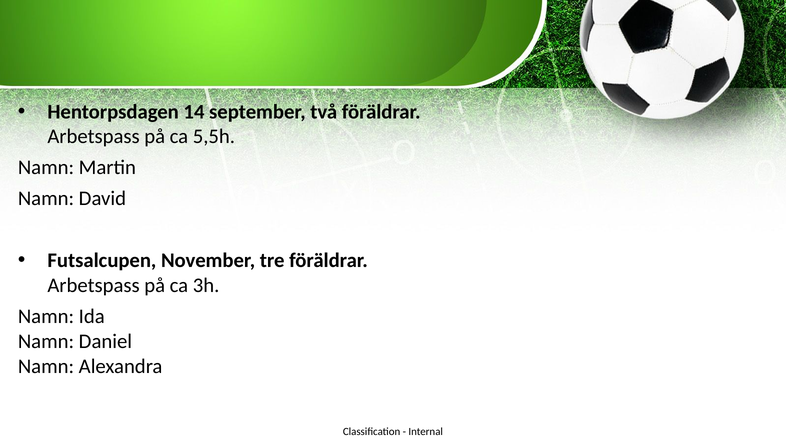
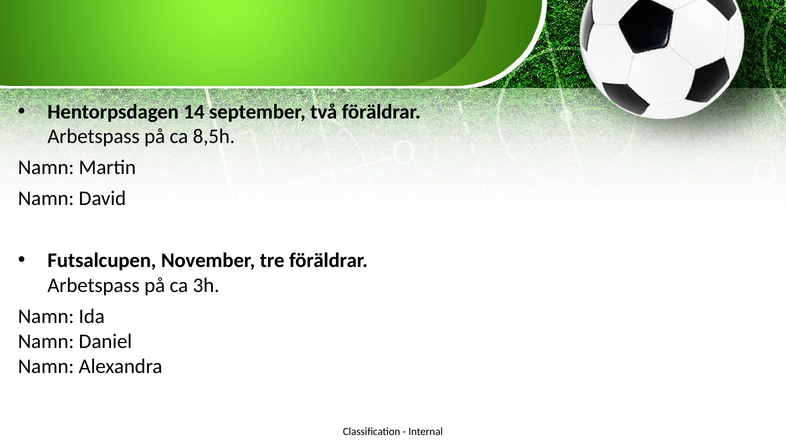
5,5h: 5,5h -> 8,5h (214, 137)
